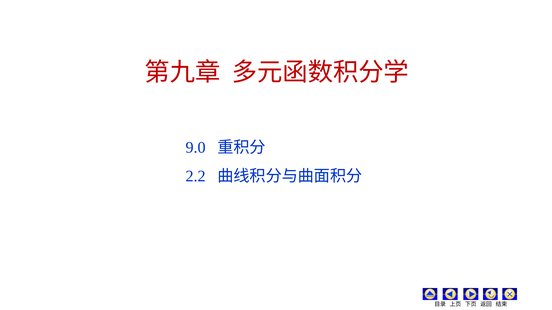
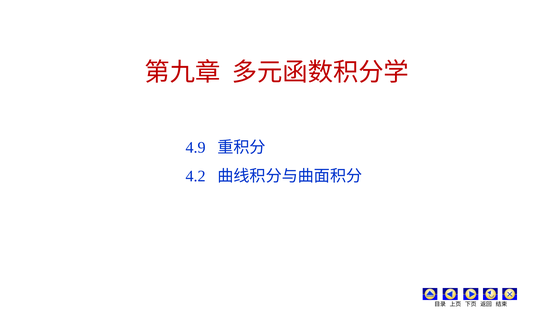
9.0: 9.0 -> 4.9 (196, 148)
2.2: 2.2 -> 4.2 (196, 177)
